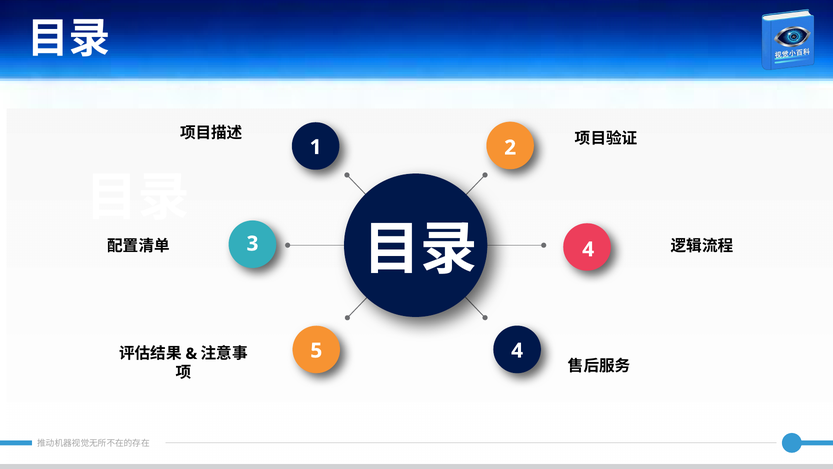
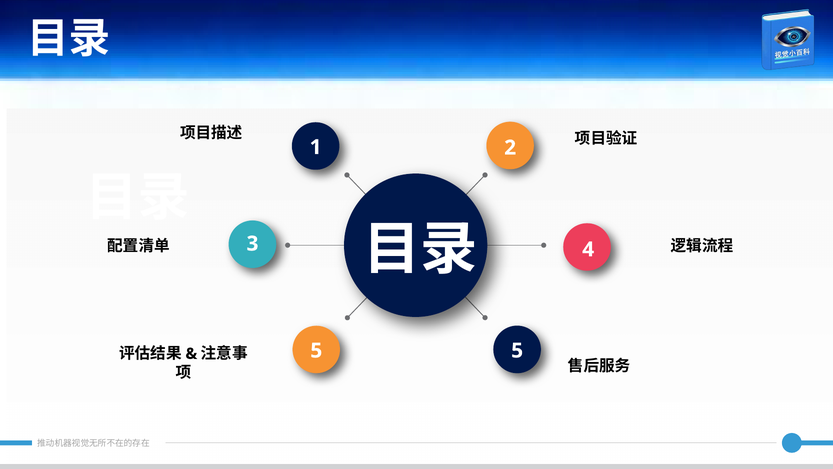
5 4: 4 -> 5 (517, 350)
